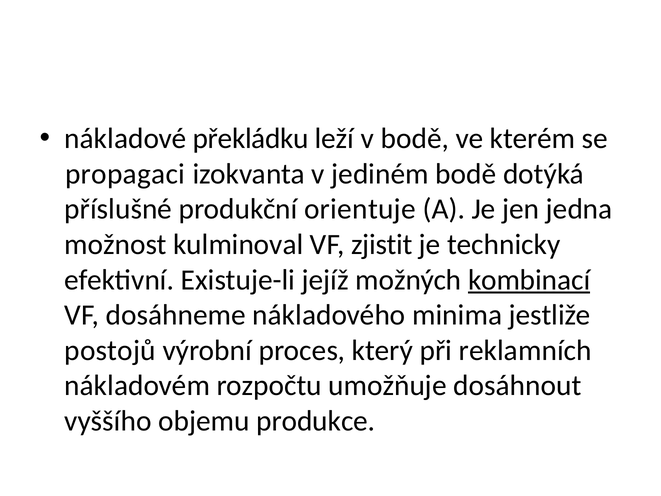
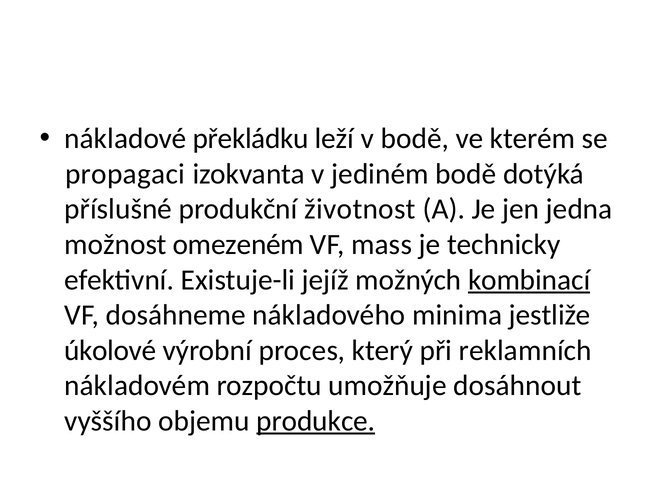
orientuje: orientuje -> životnost (360, 209)
kulminoval: kulminoval -> omezeném (238, 244)
zjistit: zjistit -> mass (382, 244)
postojů: postojů -> úkolové (110, 350)
produkce underline: none -> present (316, 421)
